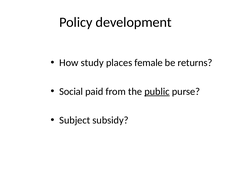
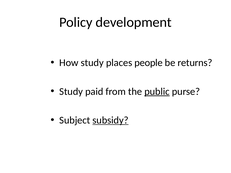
female: female -> people (149, 63)
Social: Social -> Study (71, 92)
subsidy underline: none -> present (110, 120)
